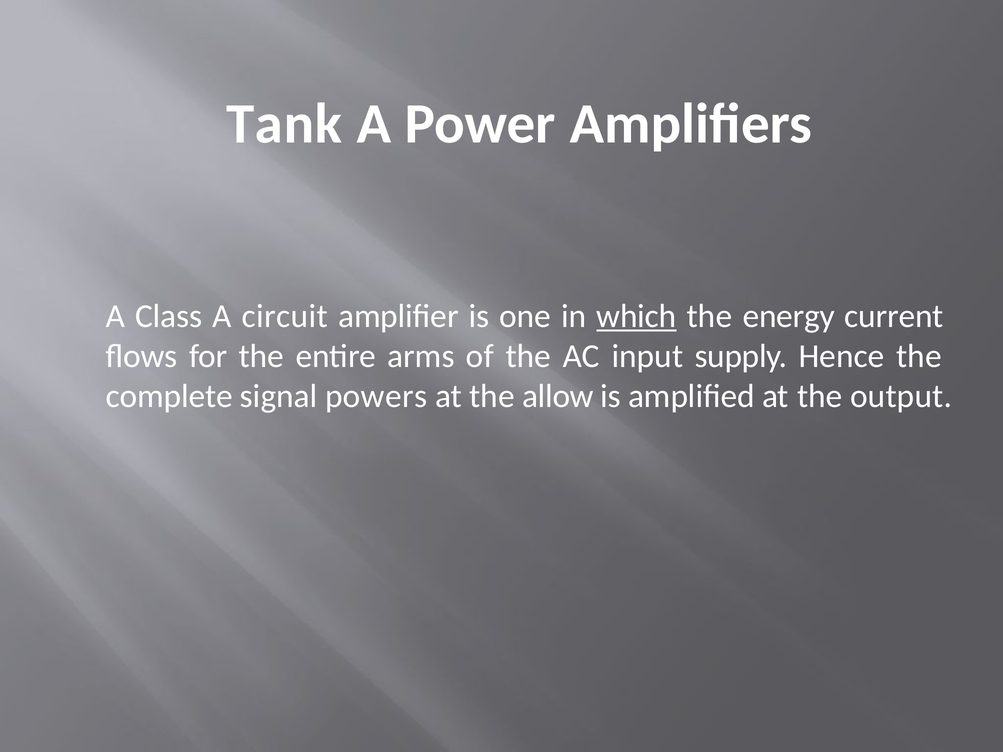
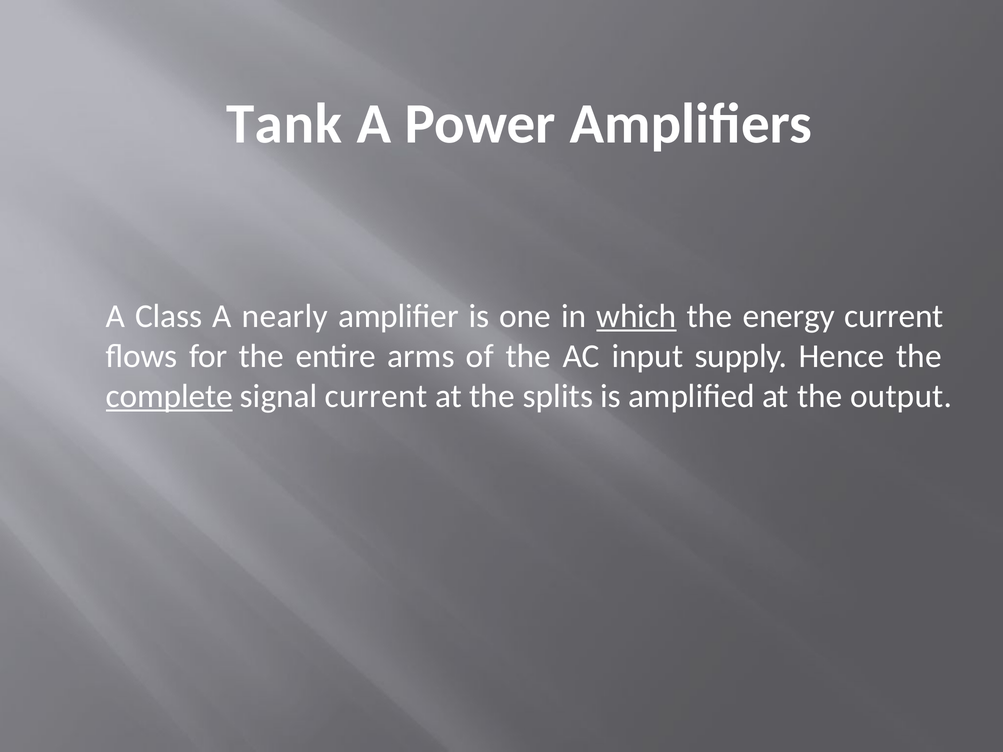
circuit: circuit -> nearly (285, 316)
complete underline: none -> present (169, 396)
signal powers: powers -> current (376, 396)
allow: allow -> splits (558, 396)
